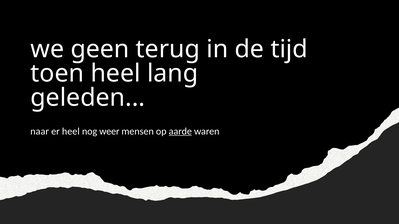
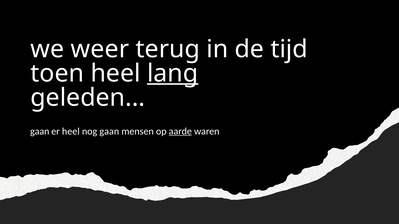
geen: geen -> weer (100, 49)
lang underline: none -> present (173, 74)
naar: naar -> gaan (40, 132)
nog weer: weer -> gaan (109, 132)
